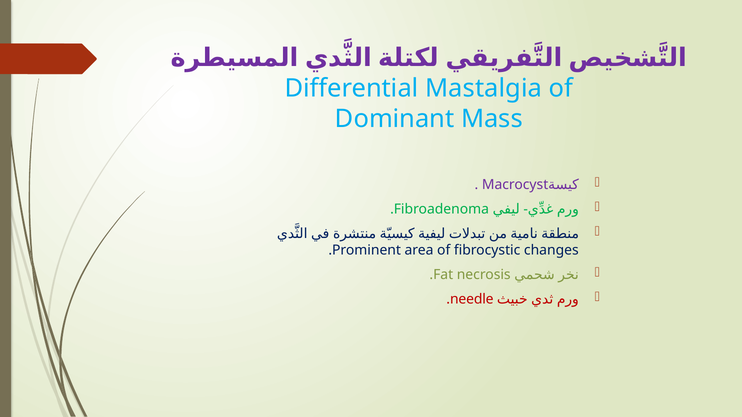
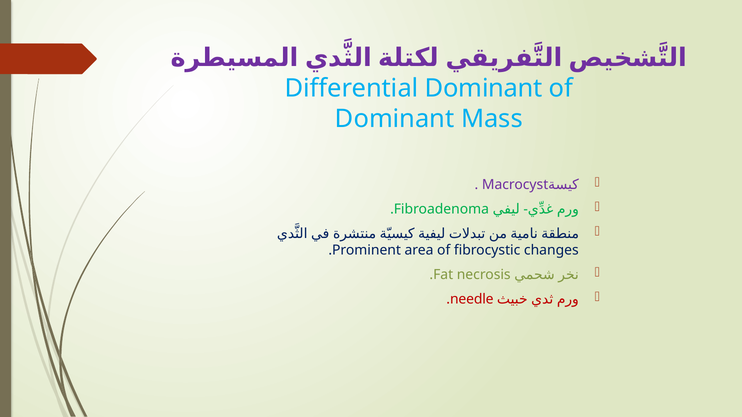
Differential Mastalgia: Mastalgia -> Dominant (484, 88)
